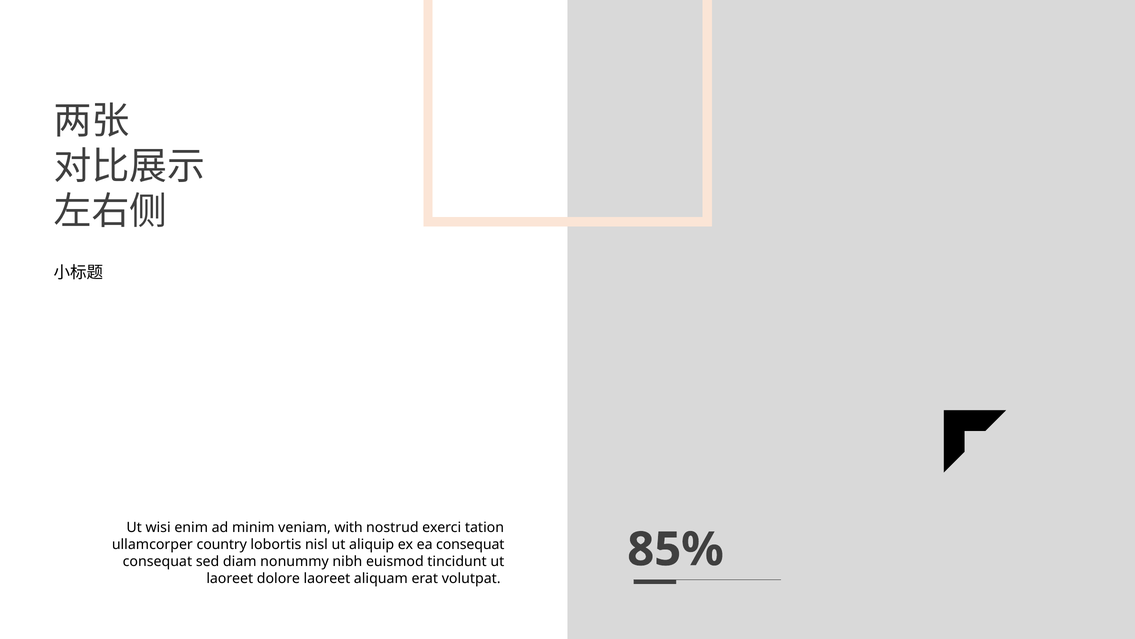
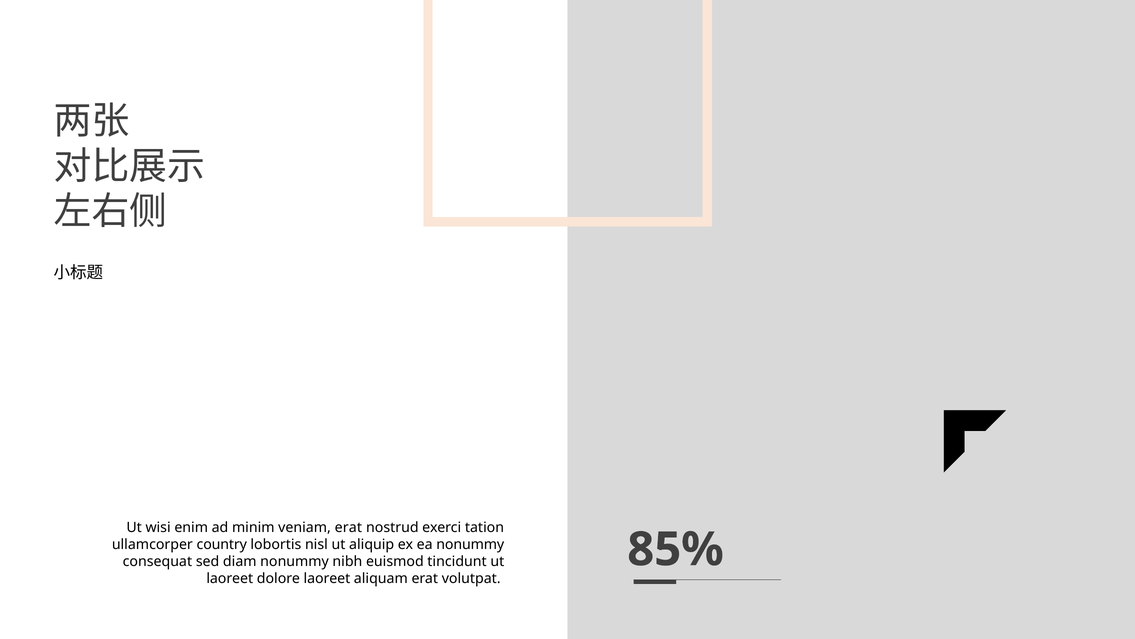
veniam with: with -> erat (348, 527)
ea consequat: consequat -> nonummy (470, 544)
